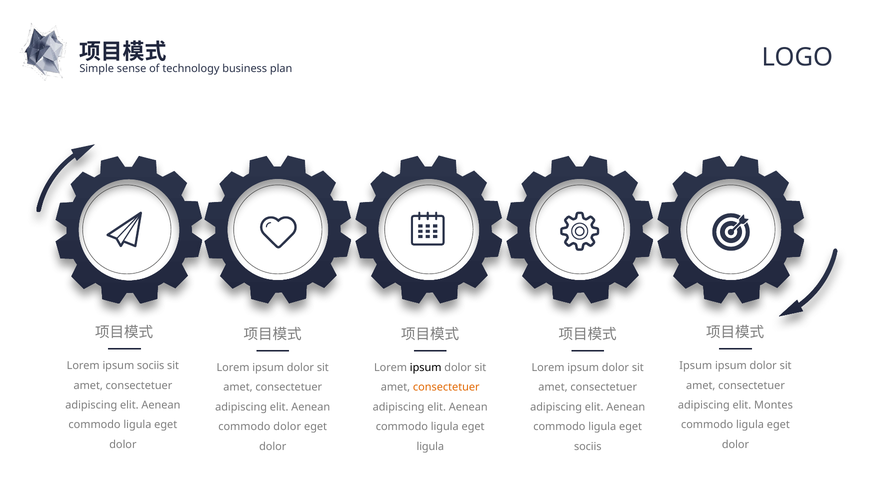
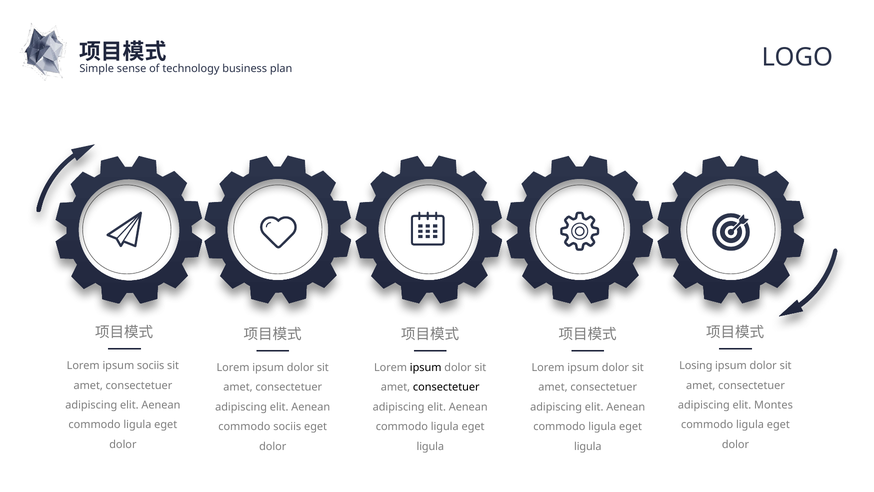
Ipsum: Ipsum -> Losing (696, 365)
consectetuer colour: orange -> black (446, 387)
commodo dolor: dolor -> sociis (287, 426)
sociis: sociis -> ligula (588, 446)
